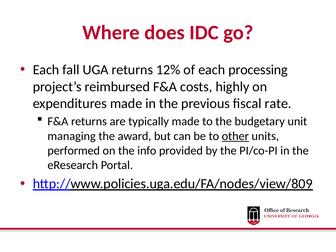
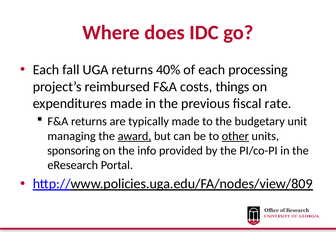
12%: 12% -> 40% (168, 70)
highly: highly -> things (232, 87)
award underline: none -> present (134, 136)
performed: performed -> sponsoring (74, 151)
